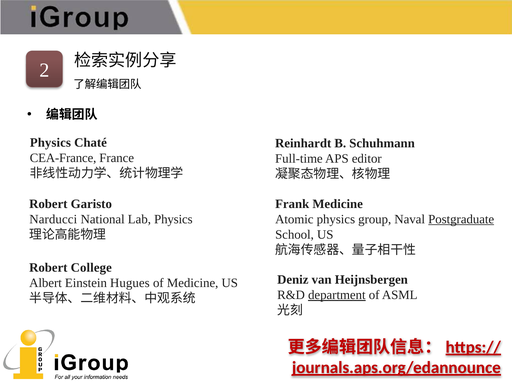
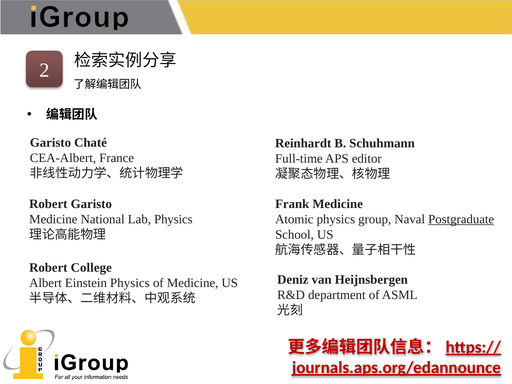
Physics: Physics -> Garisto (50, 143)
CEA-France: CEA-France -> CEA-Albert (63, 158)
Narducci: Narducci -> Medicine (53, 219)
Einstein Hugues: Hugues -> Physics (130, 283)
department underline: present -> none (337, 295)
